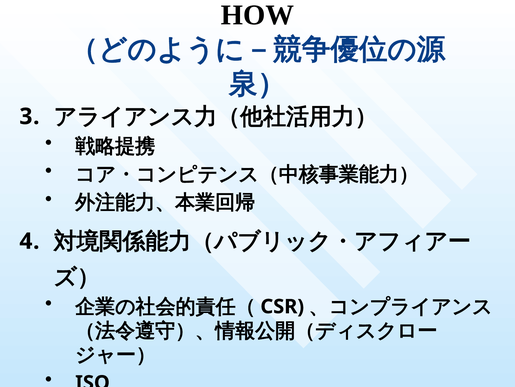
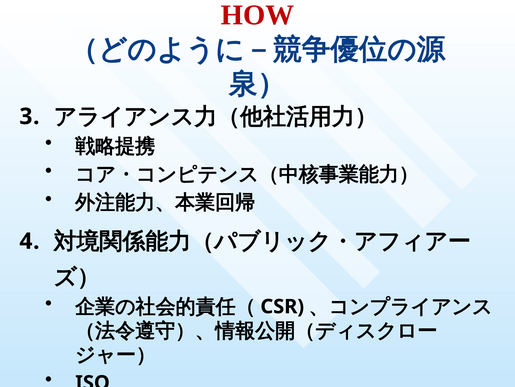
HOW colour: black -> red (257, 15)
